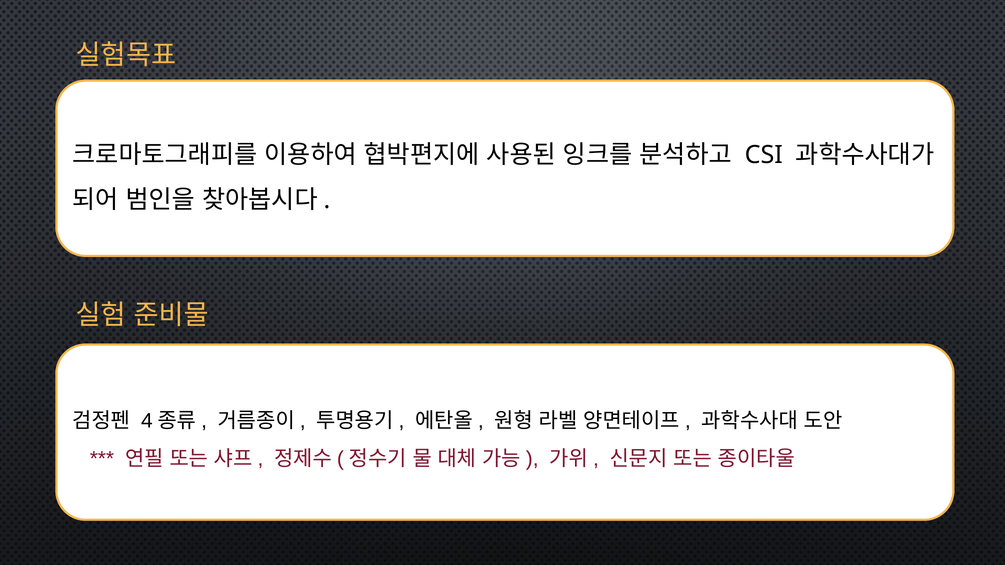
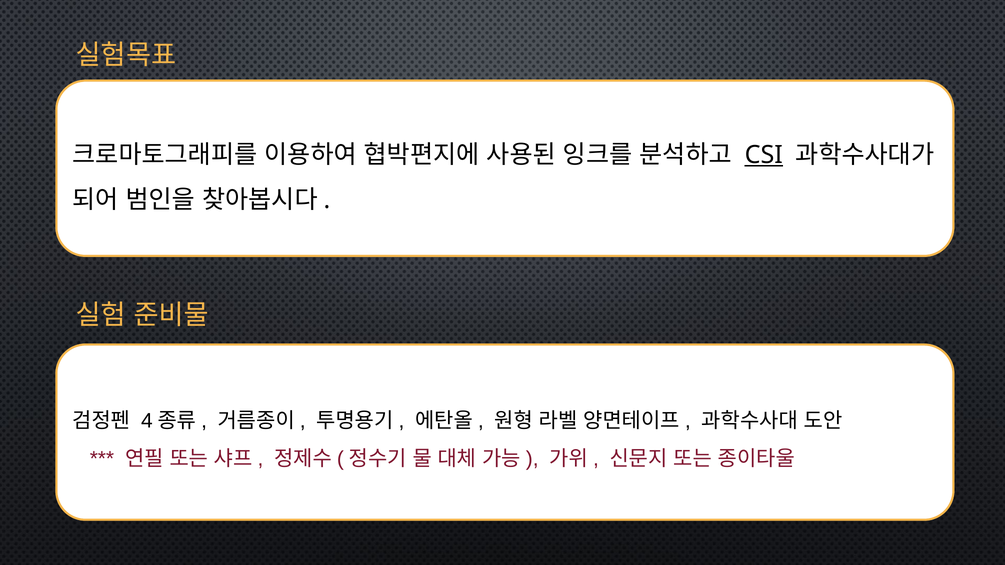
CSI underline: none -> present (764, 155)
